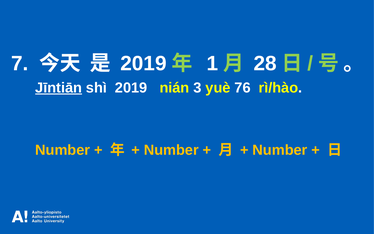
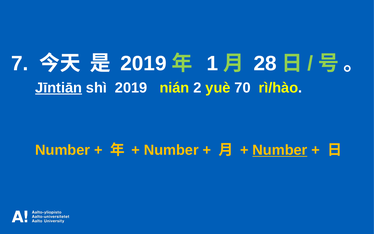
3: 3 -> 2 (197, 88)
76: 76 -> 70 (243, 88)
Number underline: none -> present (280, 150)
